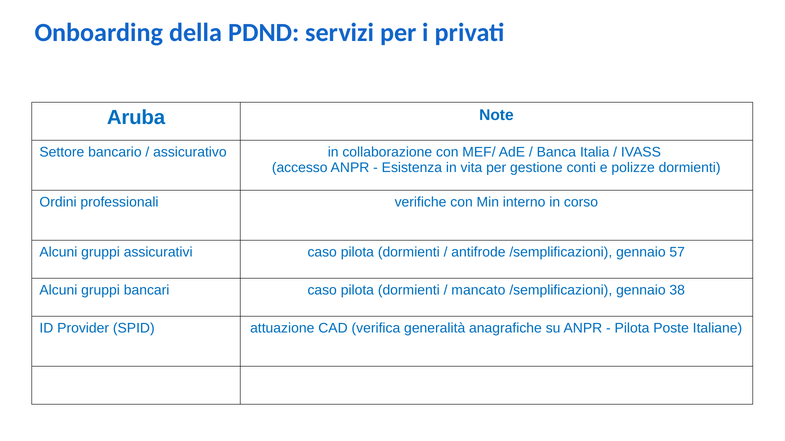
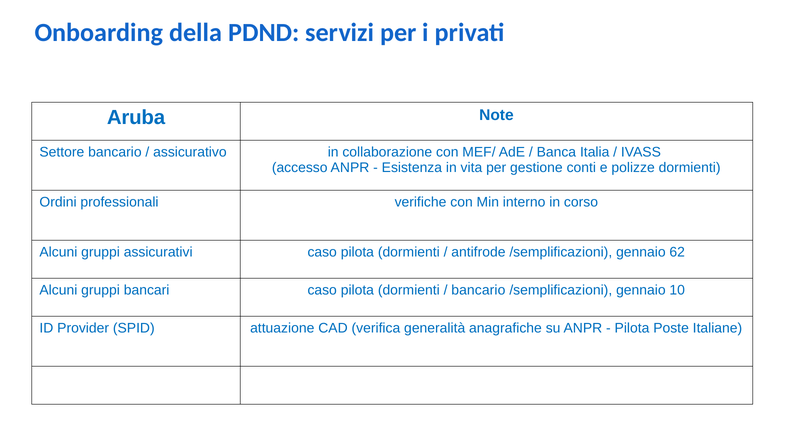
57: 57 -> 62 (677, 252)
mancato: mancato -> bancario (478, 290)
38: 38 -> 10 (677, 290)
